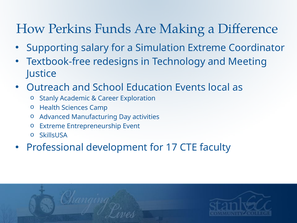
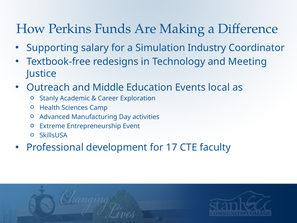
Simulation Extreme: Extreme -> Industry (207, 48)
School: School -> Middle (108, 87)
